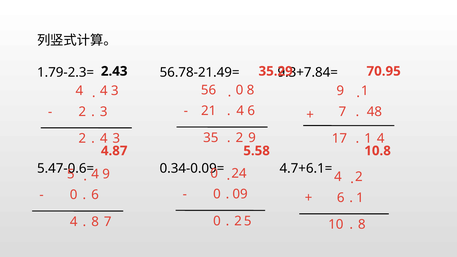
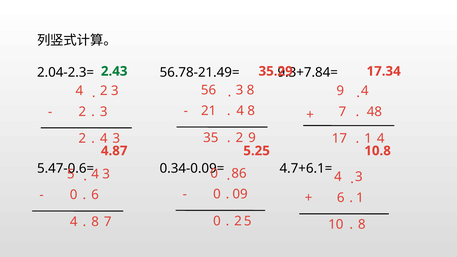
1.79-2.3=: 1.79-2.3= -> 2.04-2.3= (66, 73)
2.43 colour: black -> green (114, 71)
70.95: 70.95 -> 17.34 (384, 71)
56 0: 0 -> 3 (239, 90)
4: 4 -> 2 (104, 91)
9 1: 1 -> 4 (365, 91)
4 6: 6 -> 8 (251, 111)
5.58: 5.58 -> 5.25 (257, 151)
24: 24 -> 86 (239, 173)
9: 9 -> 3 (106, 174)
2: 2 -> 3 (359, 177)
